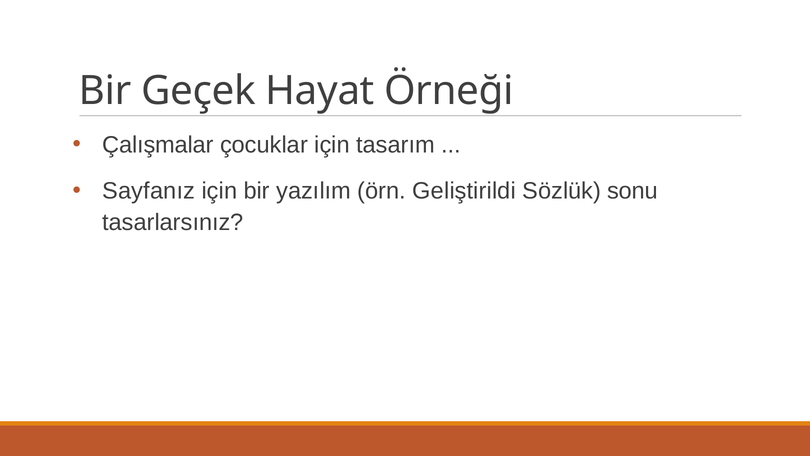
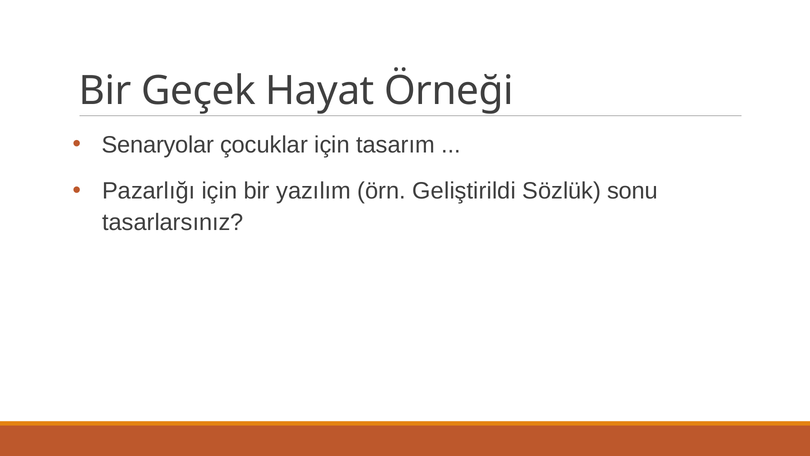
Çalışmalar: Çalışmalar -> Senaryolar (158, 145)
Sayfanız: Sayfanız -> Pazarlığı (149, 191)
